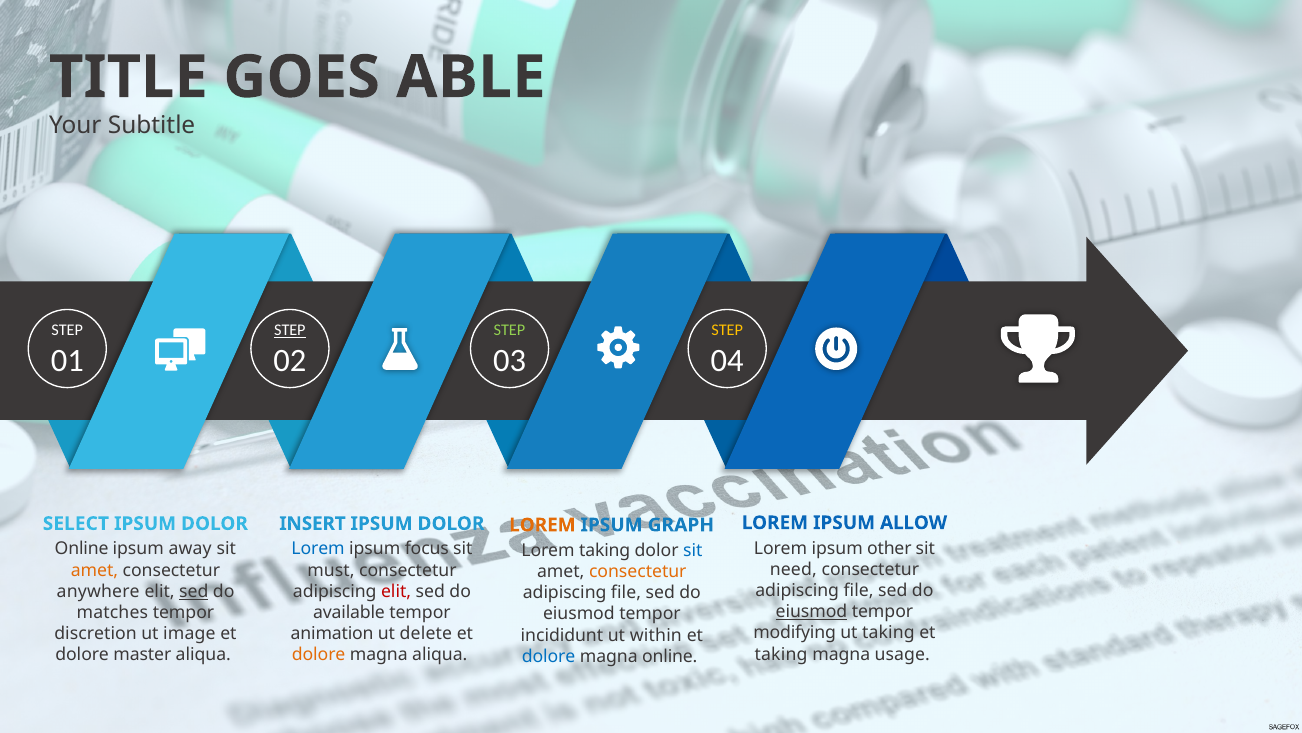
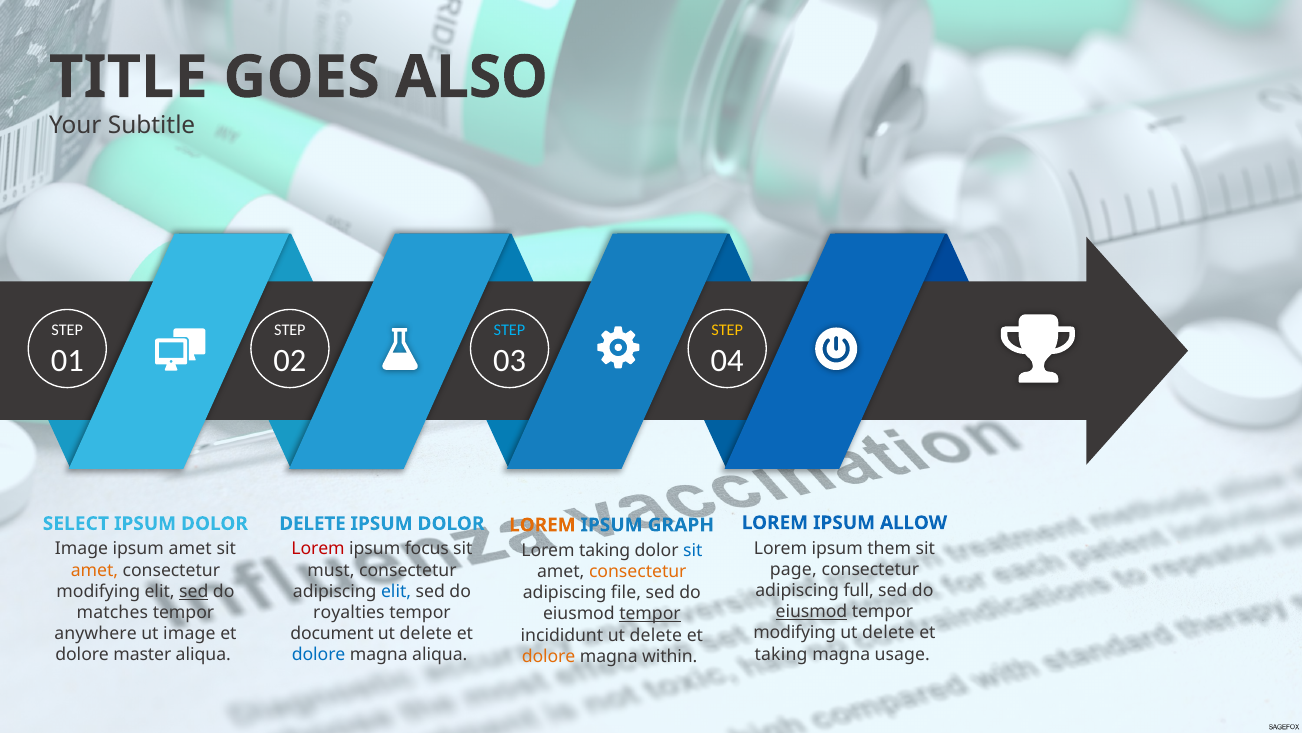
ABLE: ABLE -> ALSO (472, 77)
STEP underline: present -> none (290, 330)
STEP colour: light green -> light blue (509, 330)
INSERT: INSERT -> DELETE (313, 523)
other: other -> them (889, 548)
Online: Online -> Image (82, 549)
ipsum away: away -> amet (190, 549)
Lorem colour: blue -> red (318, 549)
need: need -> page (793, 569)
file: file -> full (859, 590)
anywhere: anywhere -> modifying (98, 591)
elit colour: red -> blue (396, 591)
available: available -> royalties (349, 612)
tempor underline: none -> present (650, 614)
taking: taking -> delete (888, 633)
discretion: discretion -> anywhere (95, 633)
animation: animation -> document (332, 633)
incididunt ut within: within -> delete (656, 635)
dolore colour: orange -> blue (319, 655)
dolore colour: blue -> orange (549, 656)
magna online: online -> within (670, 656)
